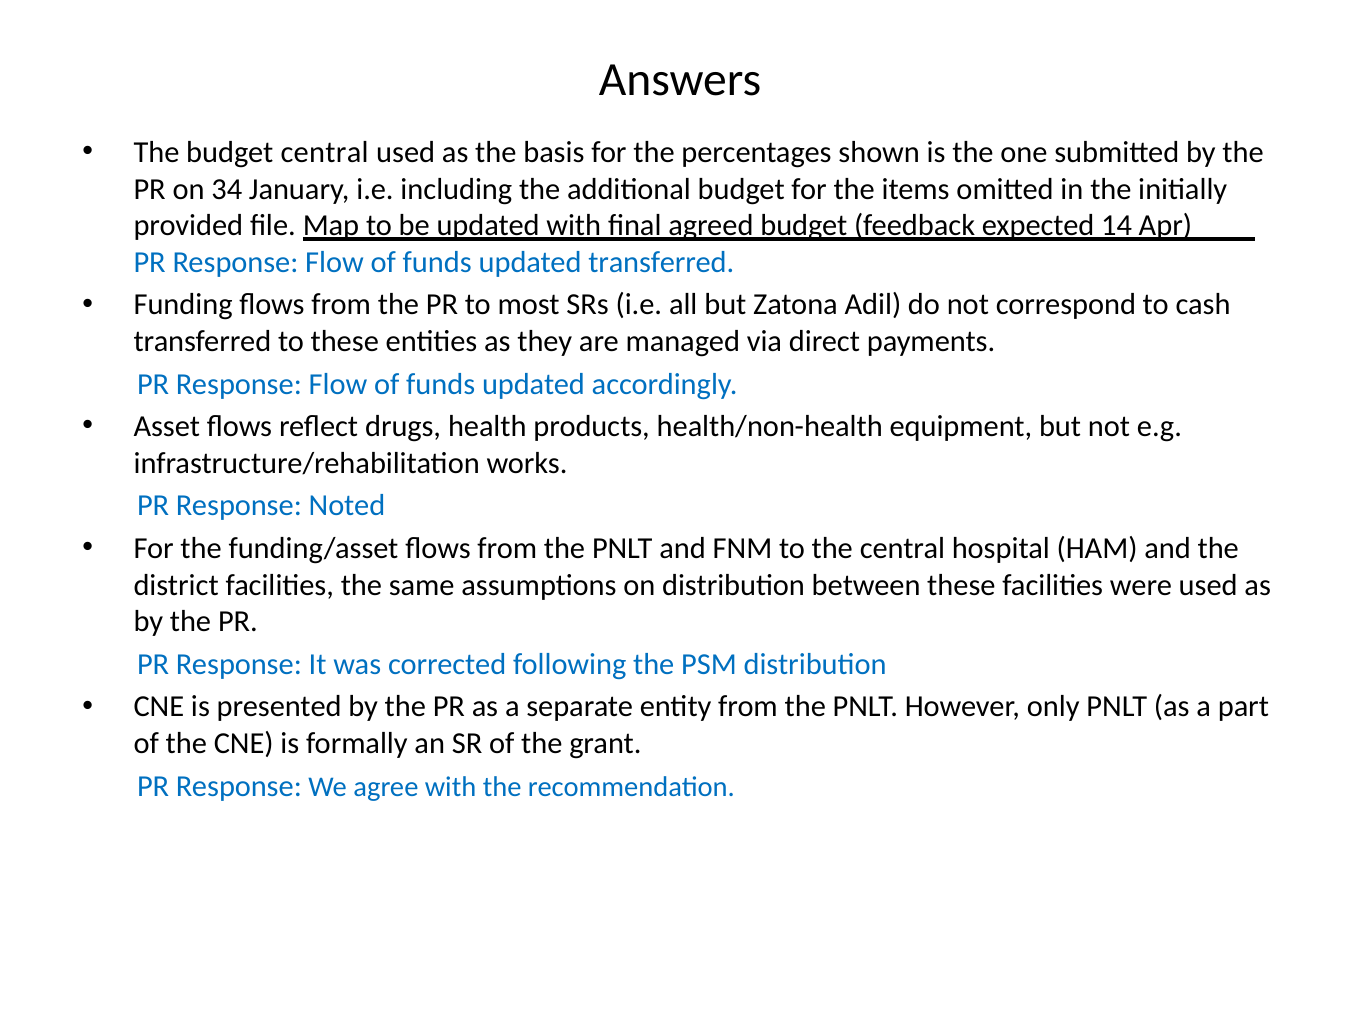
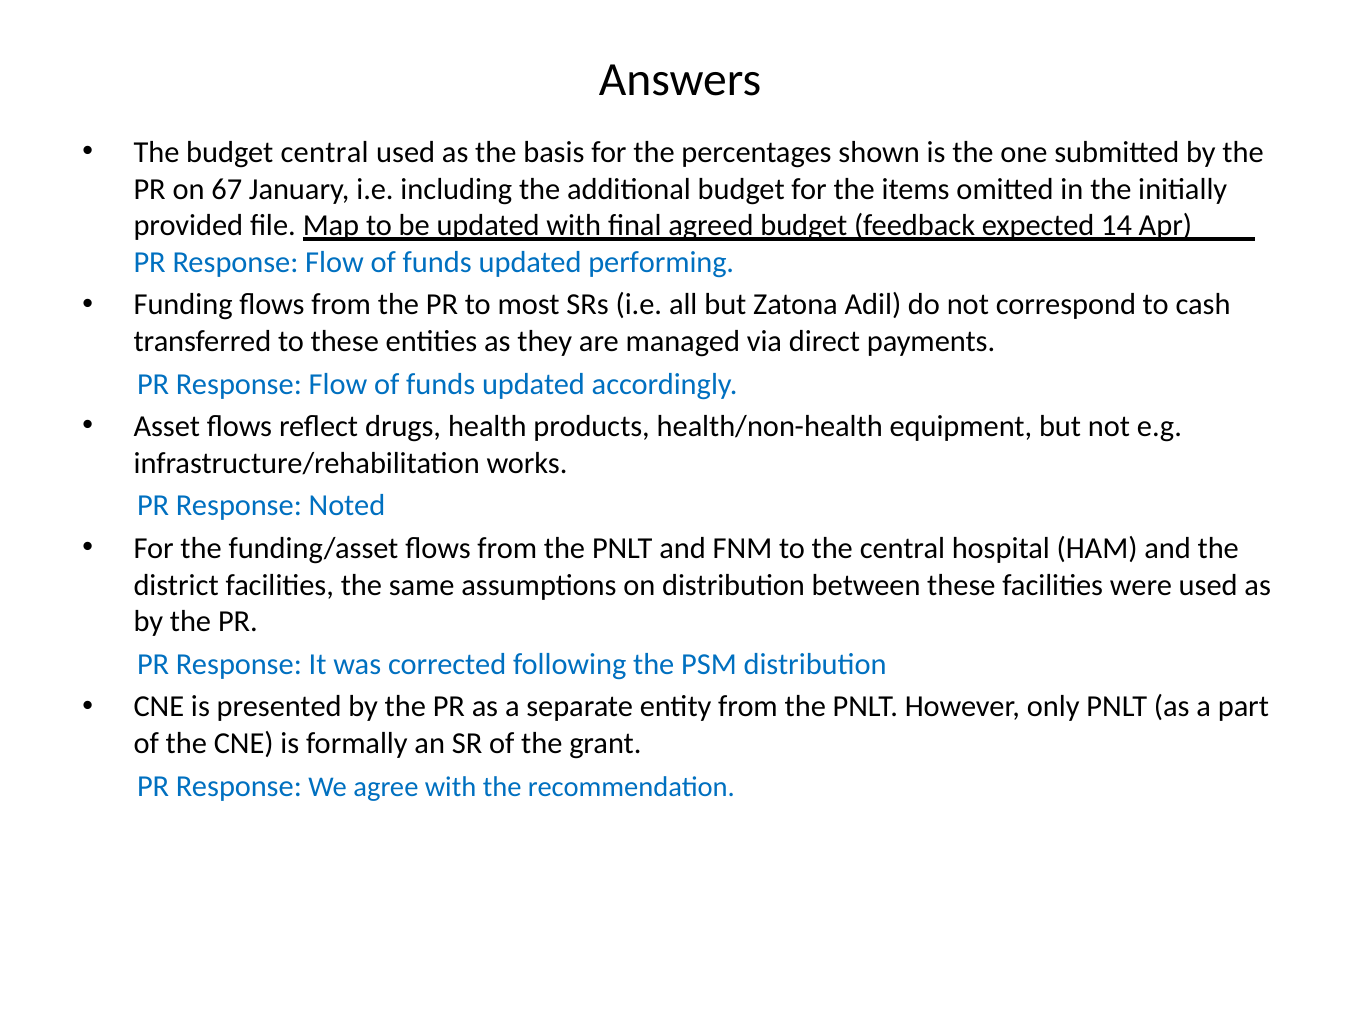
34: 34 -> 67 (227, 189)
updated transferred: transferred -> performing (661, 262)
